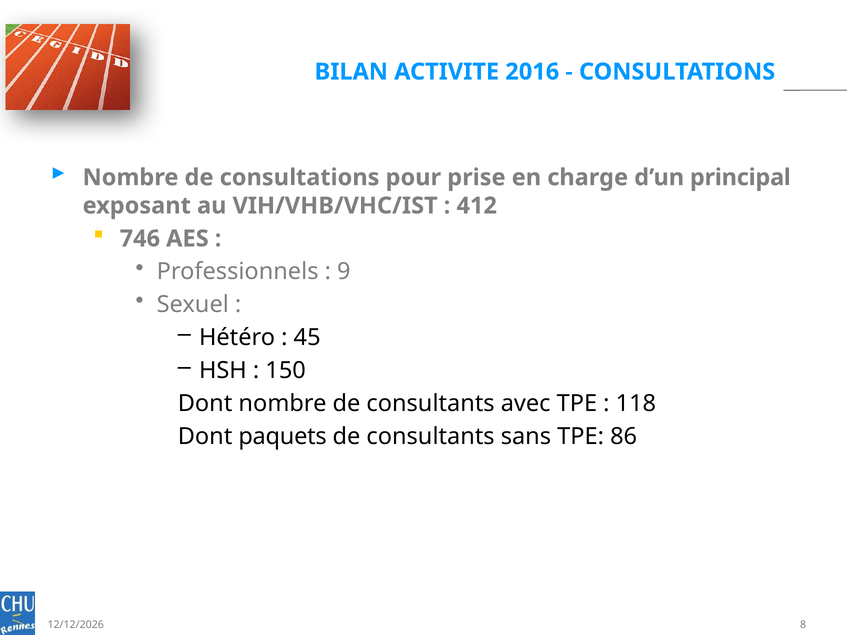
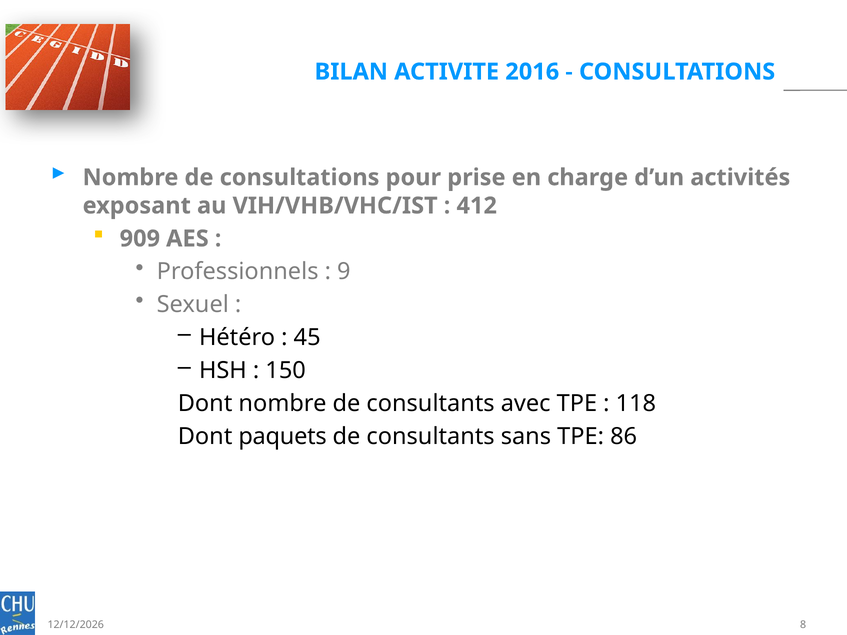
principal: principal -> activités (740, 178)
746: 746 -> 909 (140, 239)
